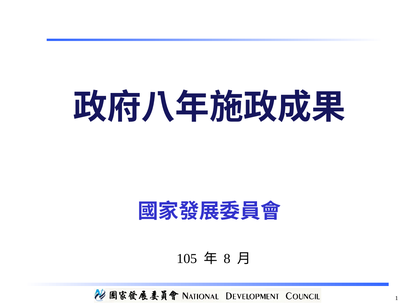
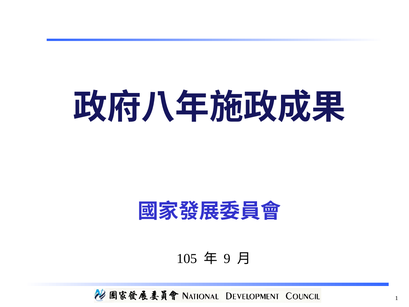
8: 8 -> 9 (227, 259)
